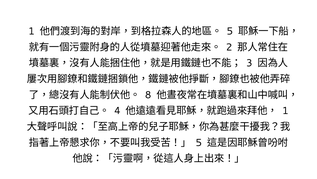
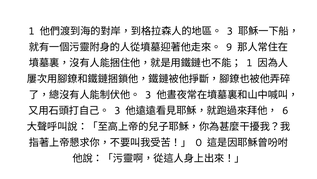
5: 5 -> 3 (230, 31)
2: 2 -> 9 (229, 47)
3: 3 -> 1 (249, 63)
8: 8 -> 3 (148, 95)
4: 4 -> 3 (117, 110)
1: 1 -> 6 (285, 110)
5: 5 -> 0 (199, 142)
